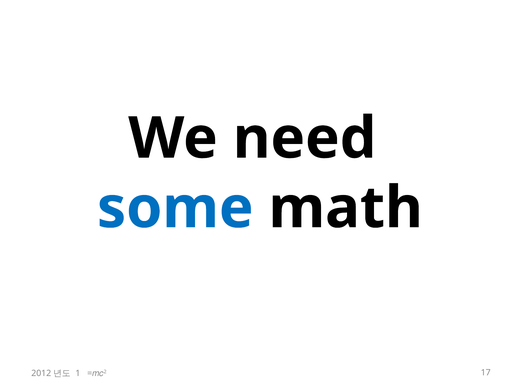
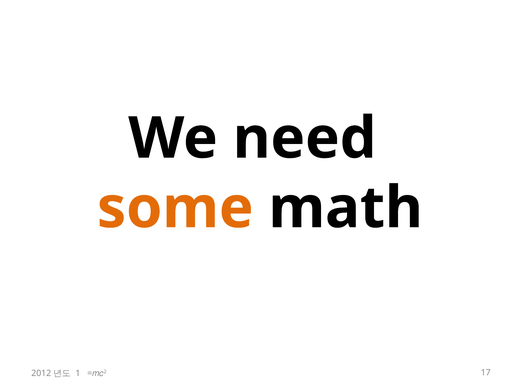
some colour: blue -> orange (175, 208)
